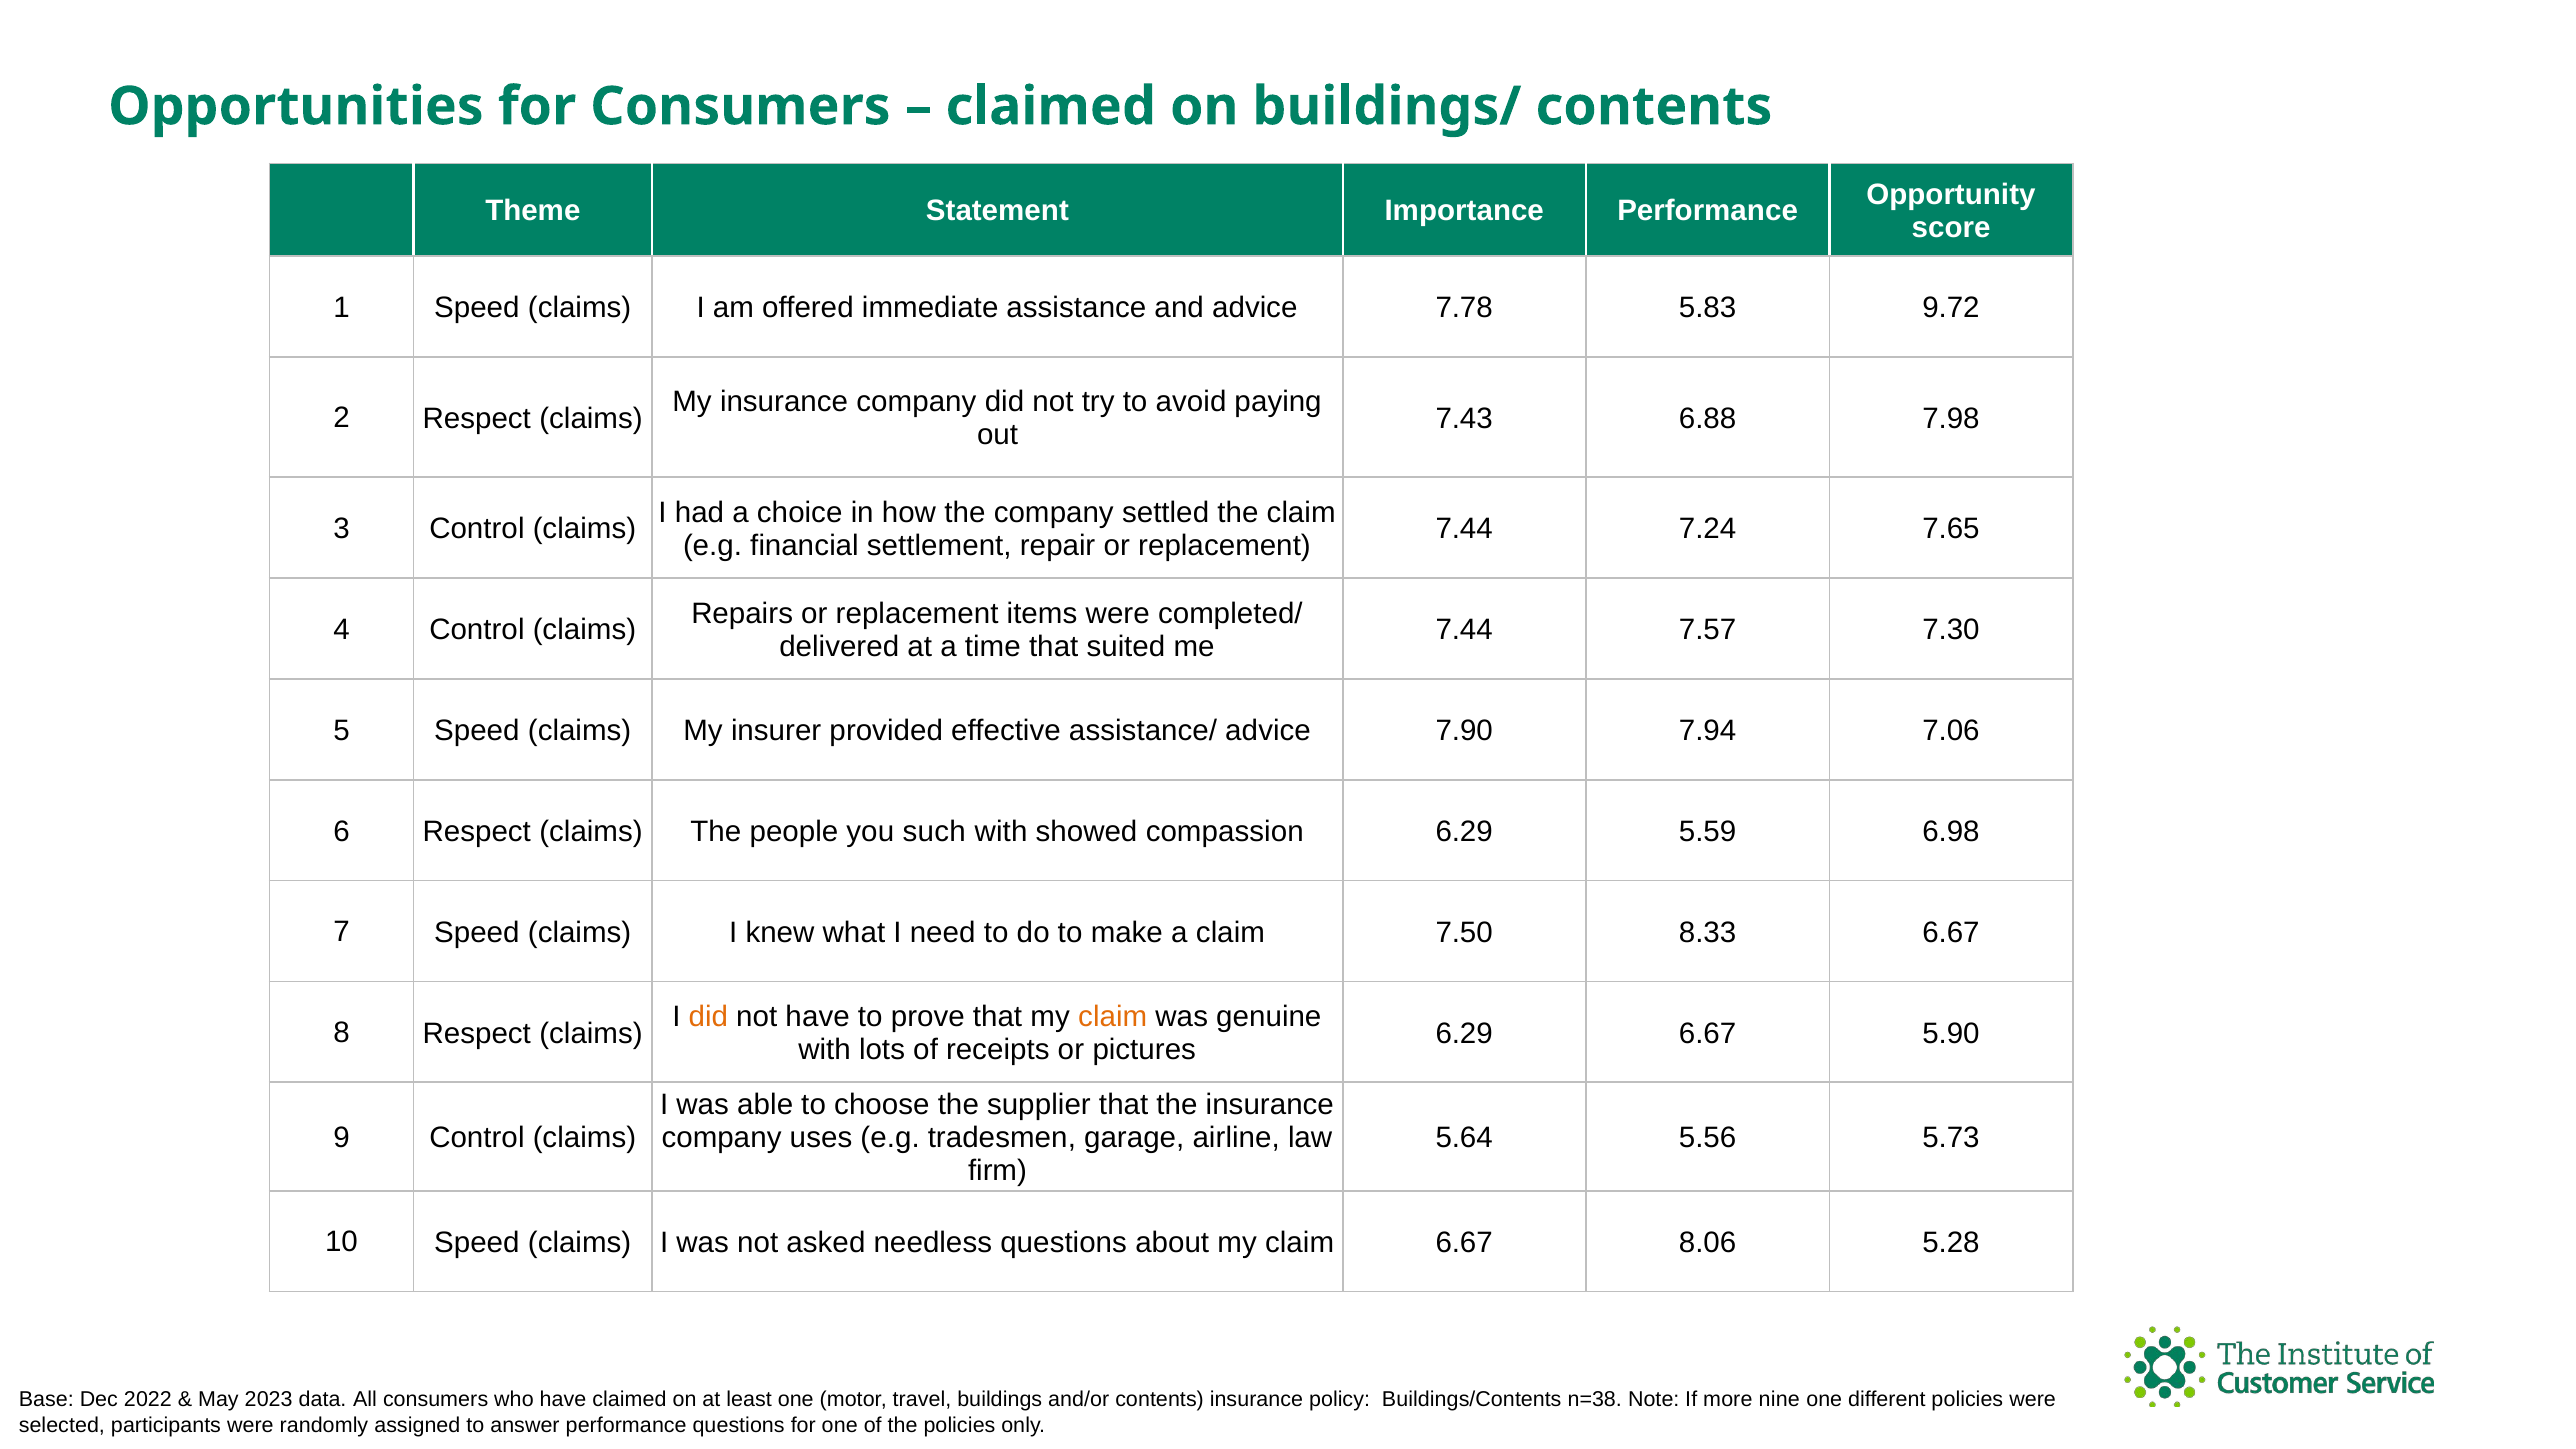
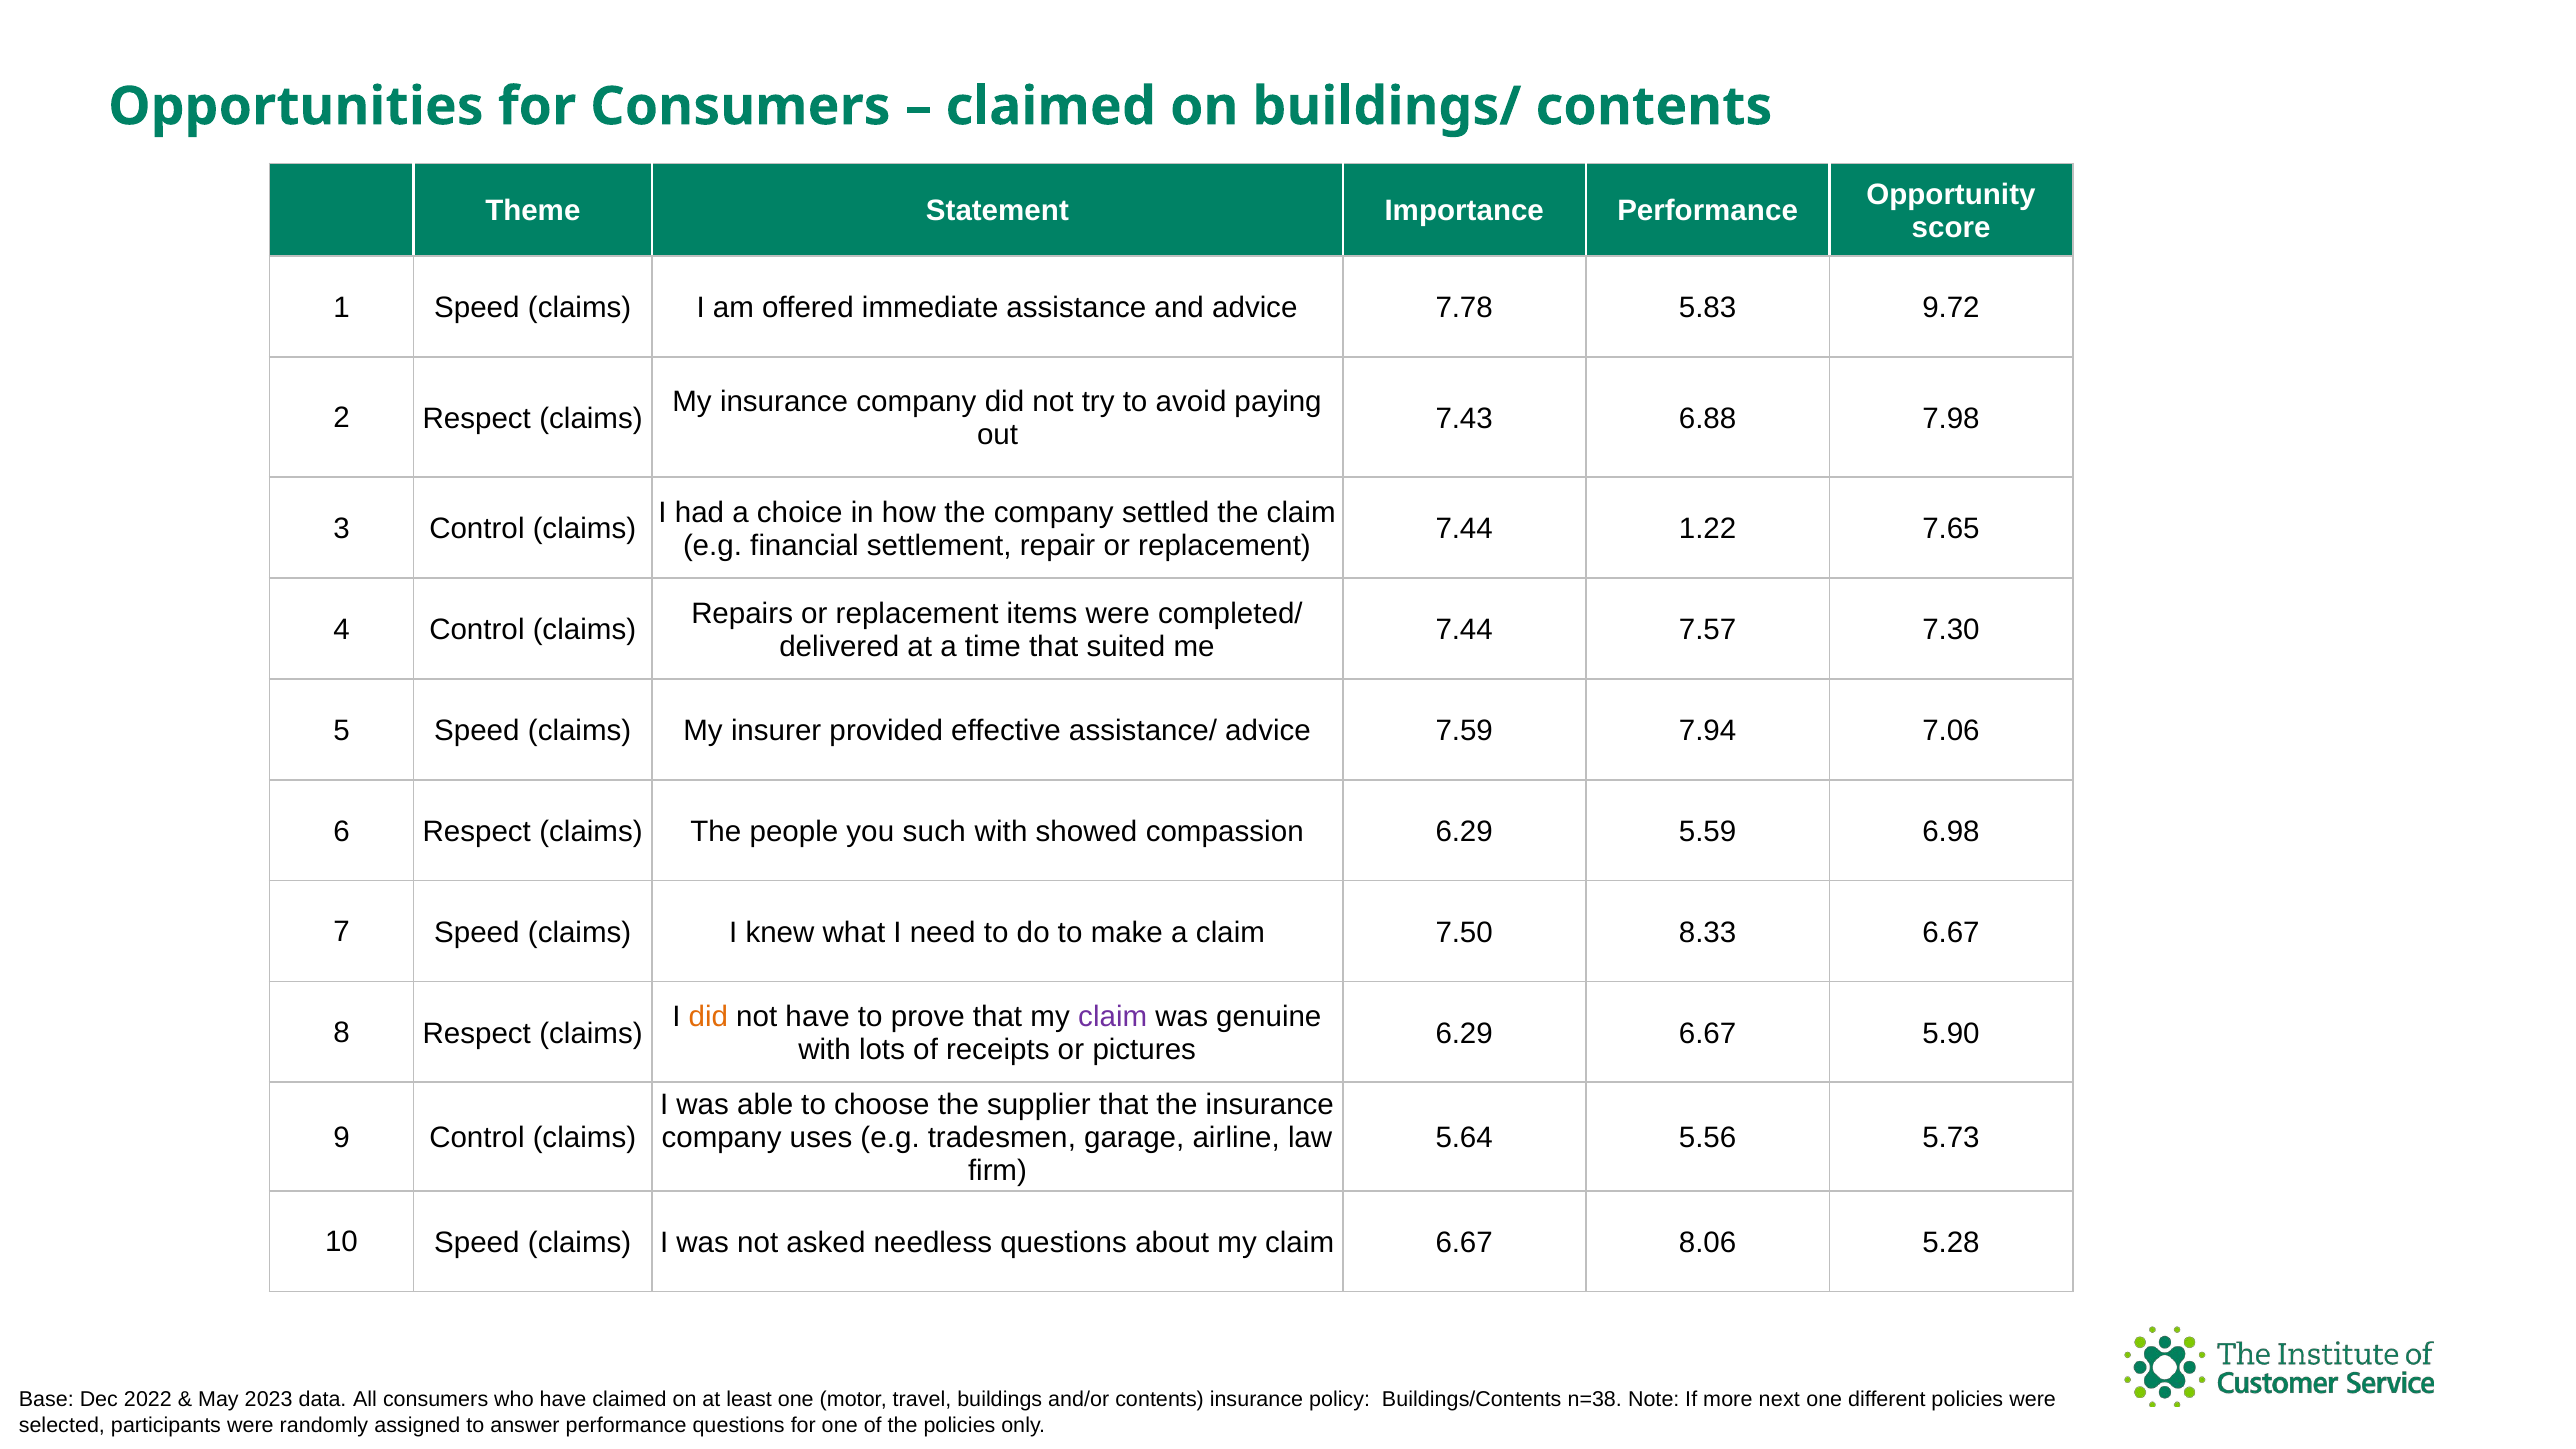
7.24: 7.24 -> 1.22 (1708, 529)
7.90: 7.90 -> 7.59 (1464, 731)
claim colour: orange -> purple (1113, 1017)
nine: nine -> next (1779, 1399)
